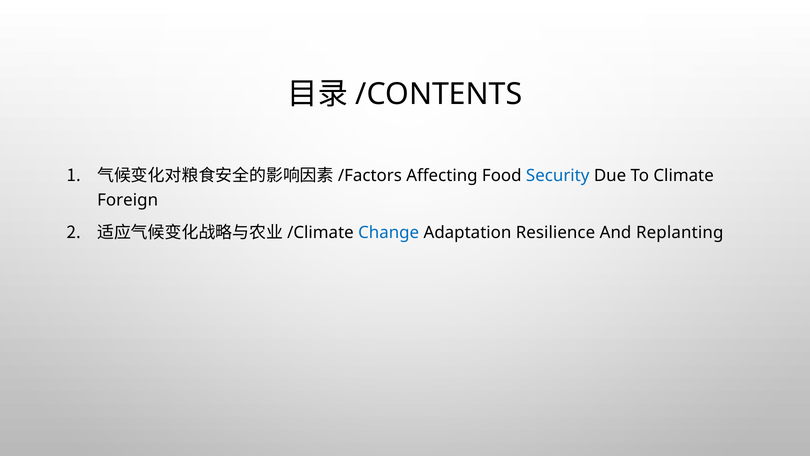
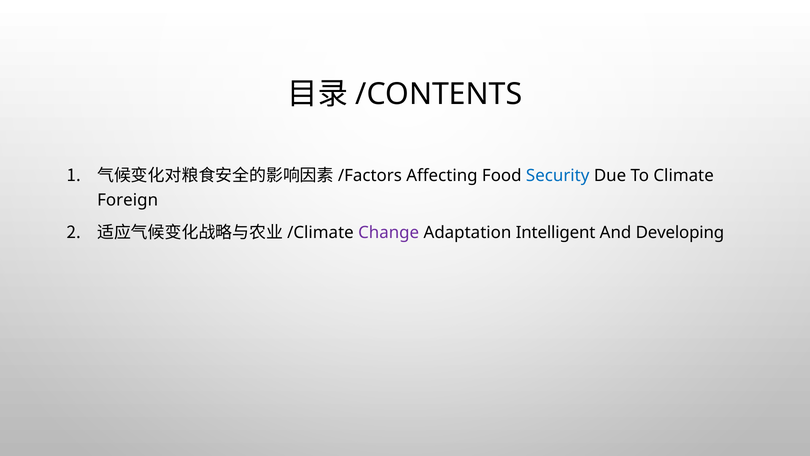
Change colour: blue -> purple (389, 233)
Resilience: Resilience -> Intelligent (556, 233)
Replanting: Replanting -> Developing (680, 233)
